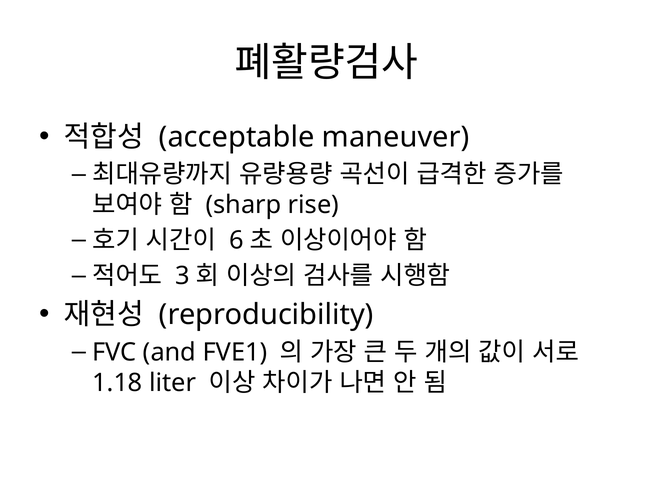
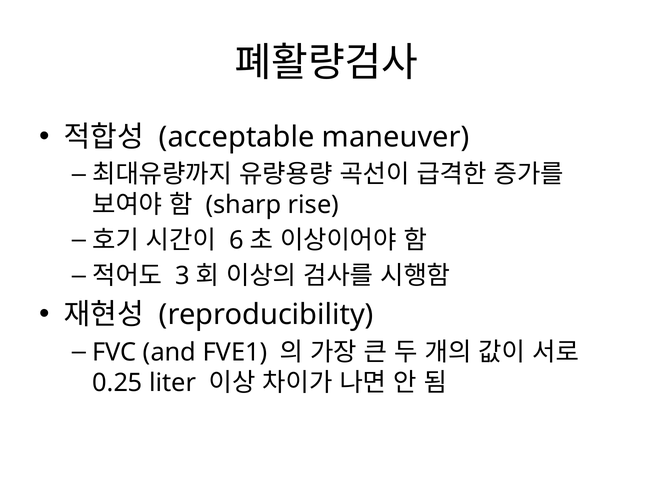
1.18: 1.18 -> 0.25 (117, 382)
